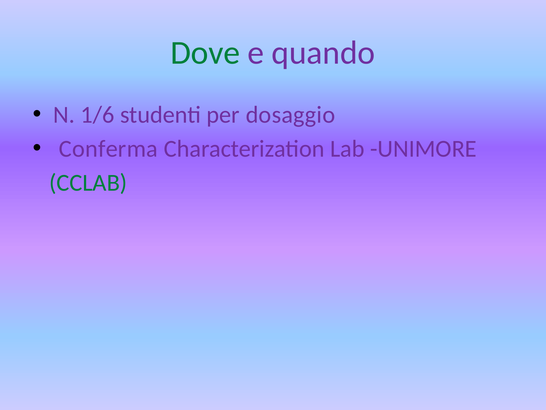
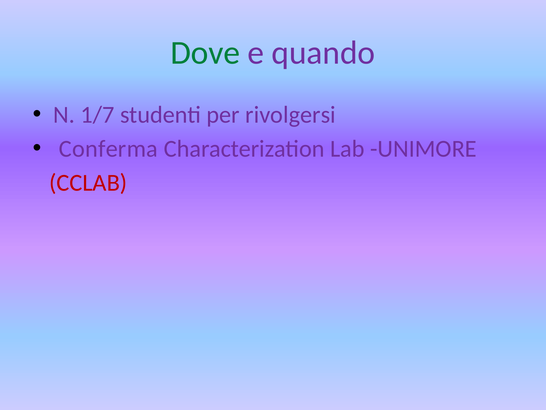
1/6: 1/6 -> 1/7 (98, 115)
dosaggio: dosaggio -> rivolgersi (291, 115)
CCLAB colour: green -> red (88, 183)
